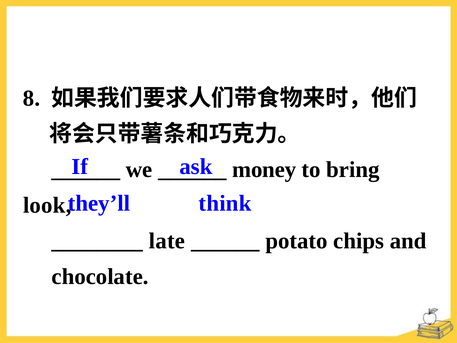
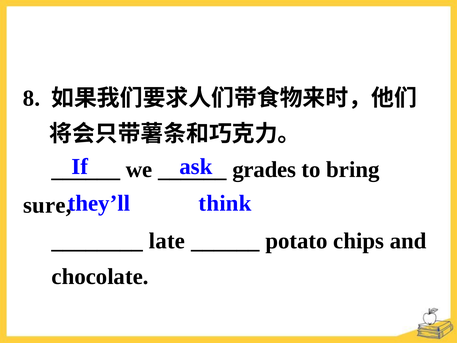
money: money -> grades (264, 169)
look: look -> sure (47, 205)
